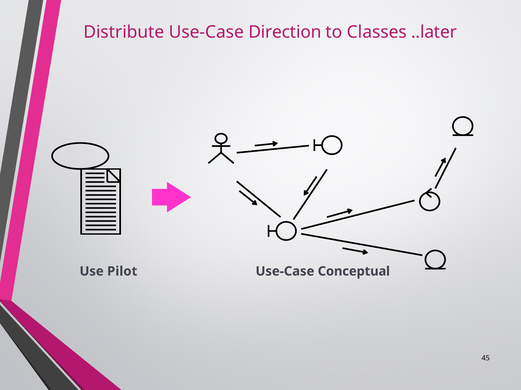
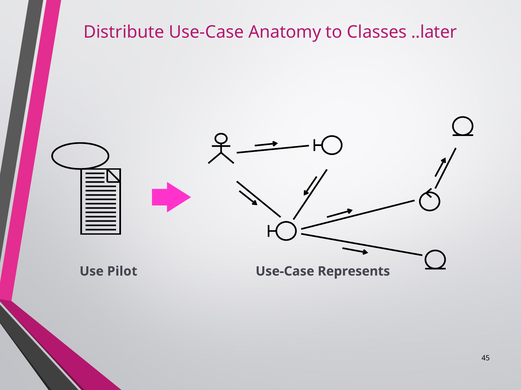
Direction: Direction -> Anatomy (285, 32)
Conceptual: Conceptual -> Represents (354, 272)
